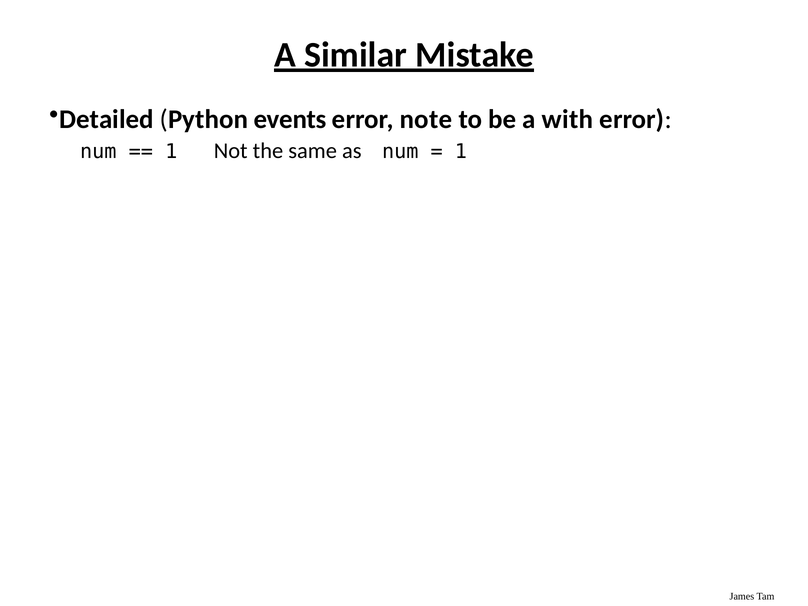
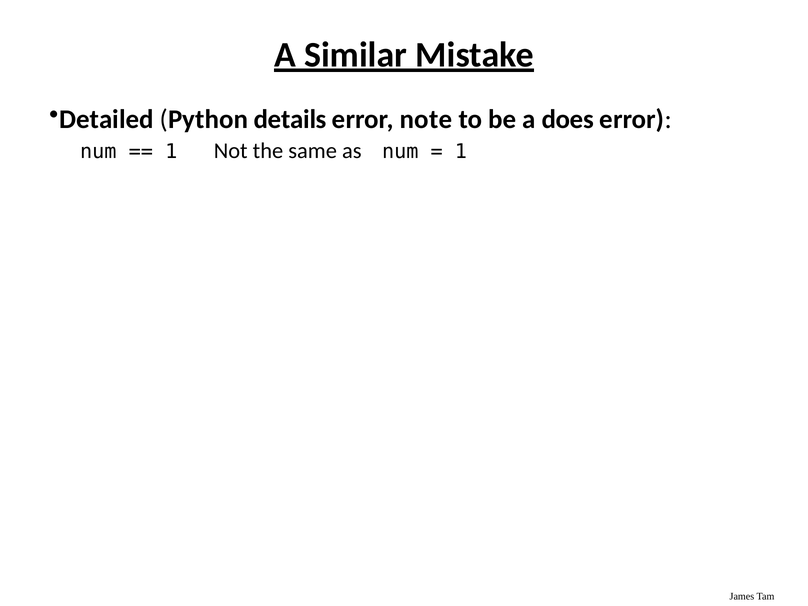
events: events -> details (290, 119)
with: with -> does (568, 119)
